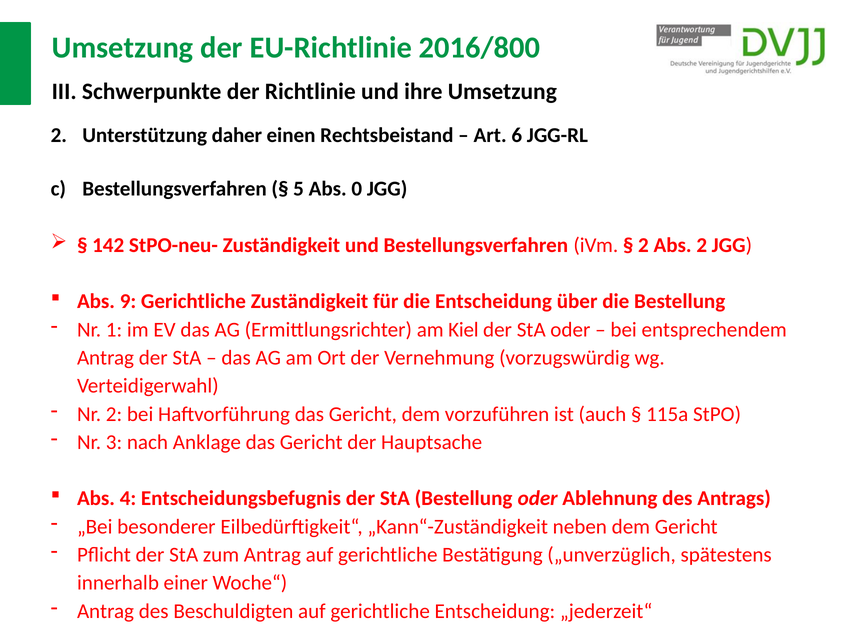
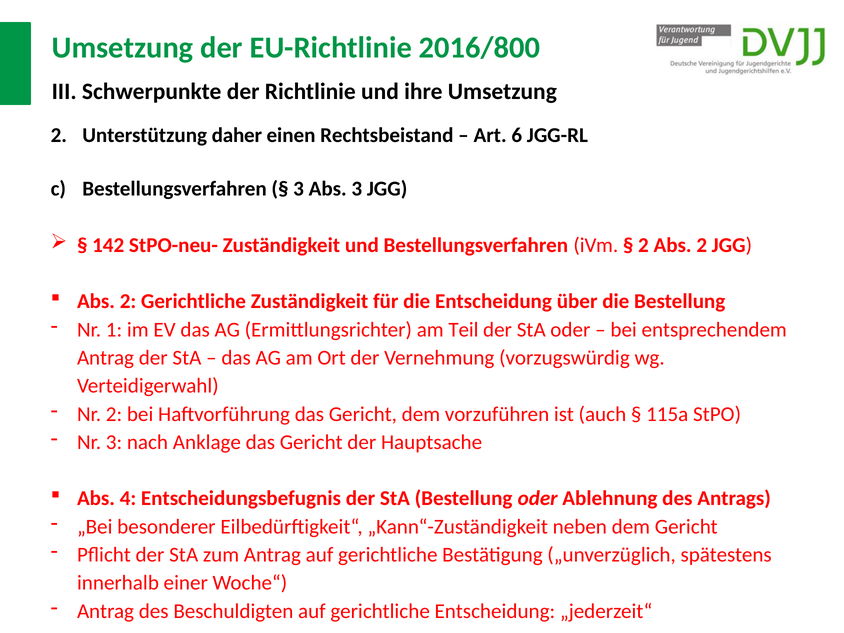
5: 5 -> 3 (299, 189)
Abs 0: 0 -> 3 (357, 189)
9: 9 -> 2 (128, 301)
Kiel: Kiel -> Teil (463, 330)
